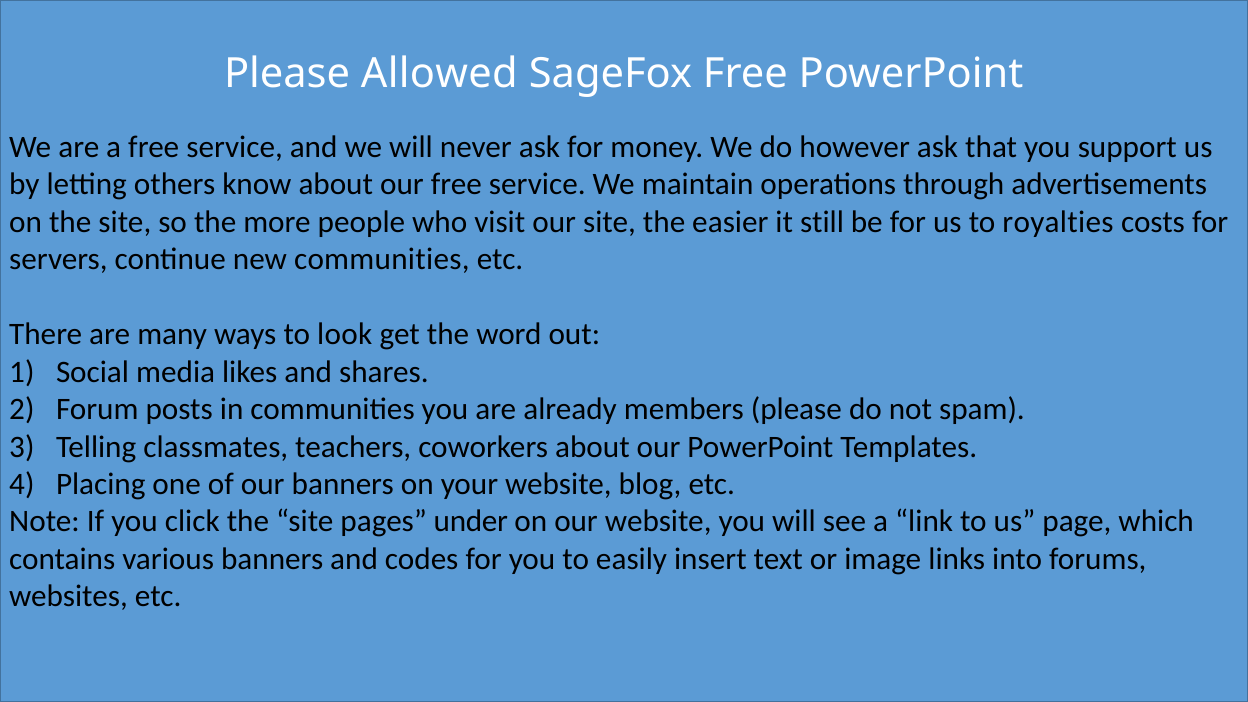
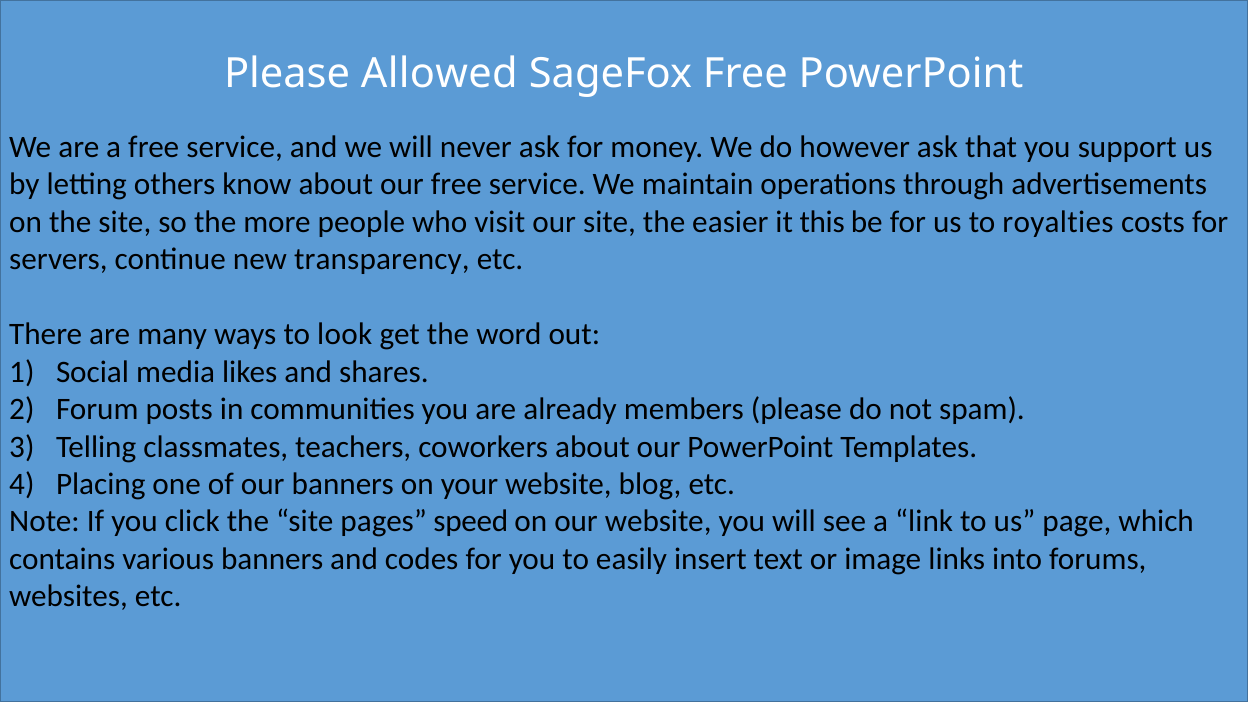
still: still -> this (822, 222)
new communities: communities -> transparency (382, 260)
under: under -> speed (471, 522)
